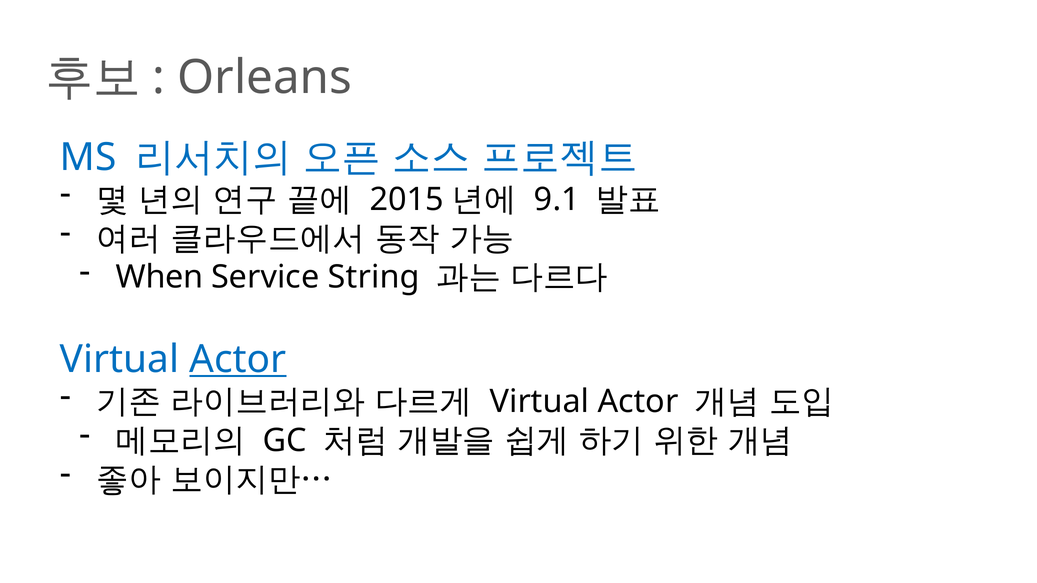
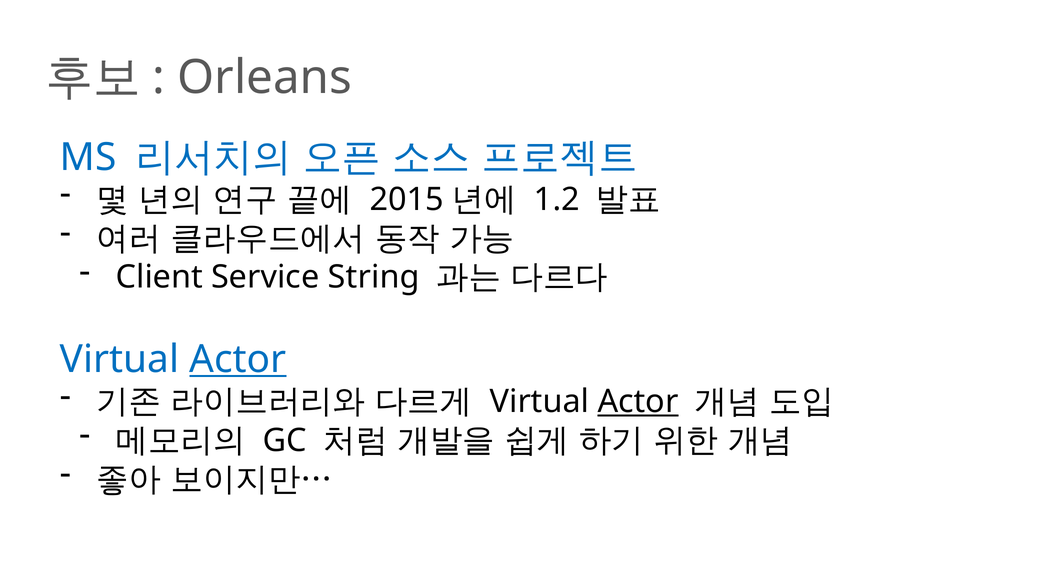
9.1: 9.1 -> 1.2 (557, 200)
When: When -> Client (159, 277)
Actor underline: none -> present (638, 402)
